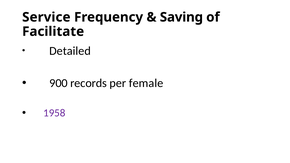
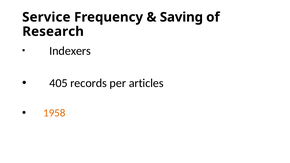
Facilitate: Facilitate -> Research (53, 32)
Detailed: Detailed -> Indexers (70, 51)
900: 900 -> 405 (58, 83)
female: female -> articles (146, 83)
1958 colour: purple -> orange (54, 113)
